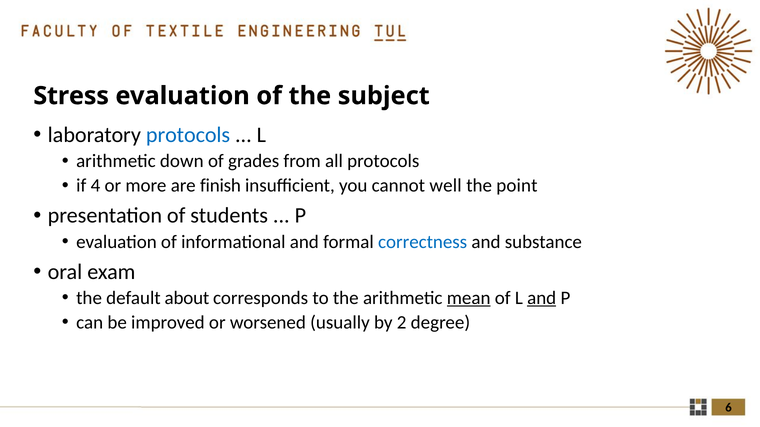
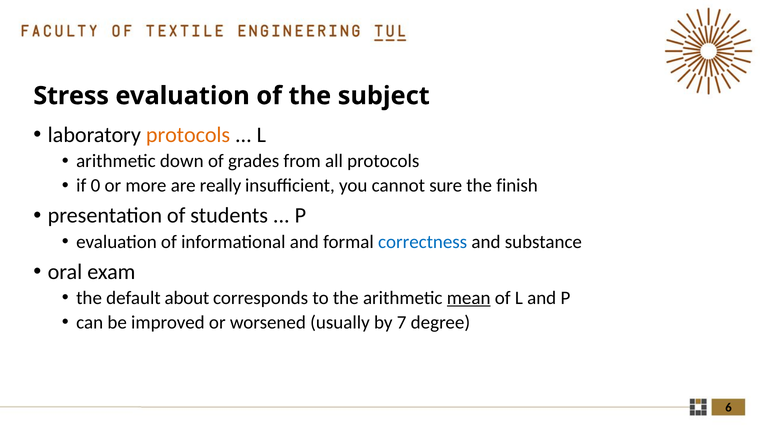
protocols colour: blue -> orange (188, 135)
4: 4 -> 0 (95, 186)
finish: finish -> really (220, 186)
well: well -> sure (446, 186)
point: point -> finish (517, 186)
and underline: present -> none (542, 298)
2: 2 -> 7 (402, 323)
